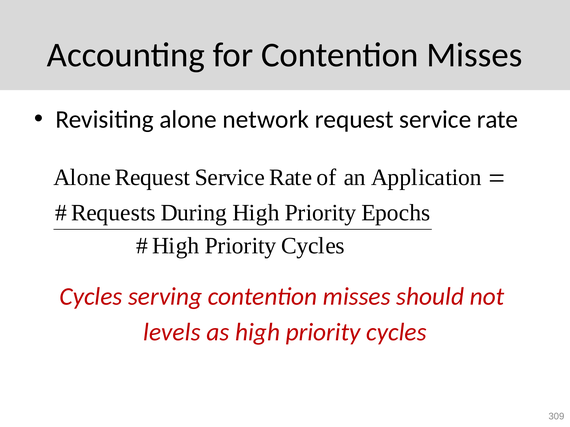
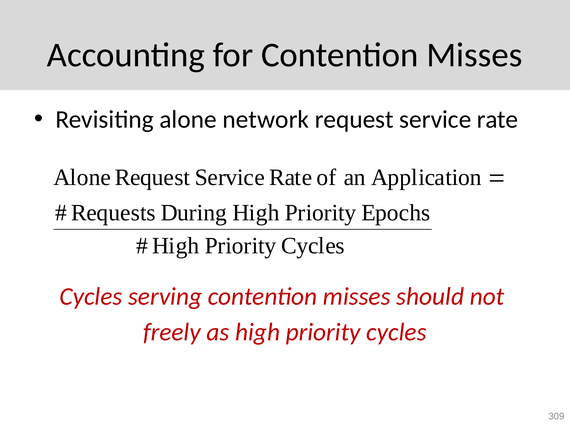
levels: levels -> freely (172, 332)
